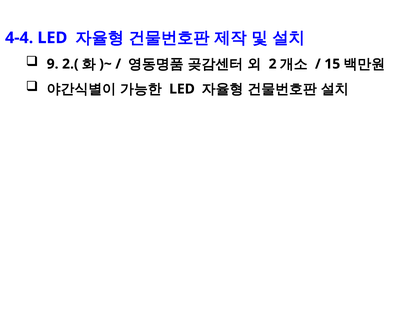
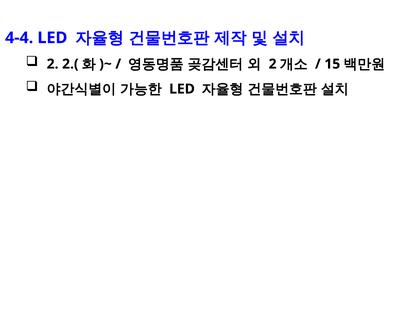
9: 9 -> 2 (53, 64)
